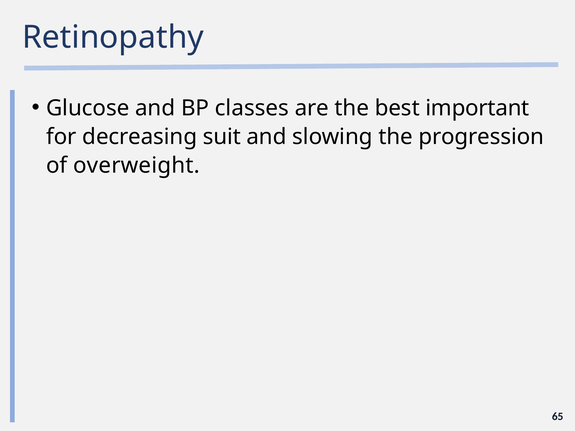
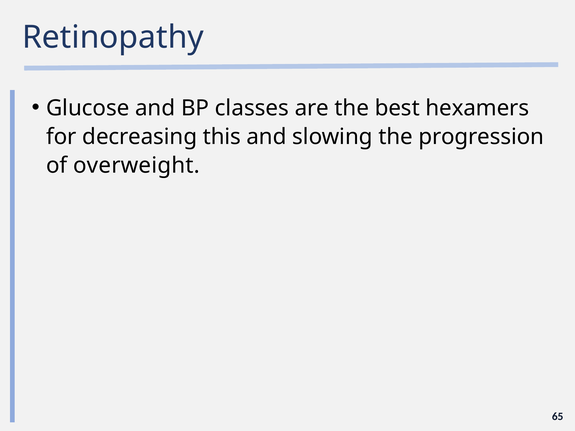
important: important -> hexamers (477, 108)
suit: suit -> this (222, 137)
